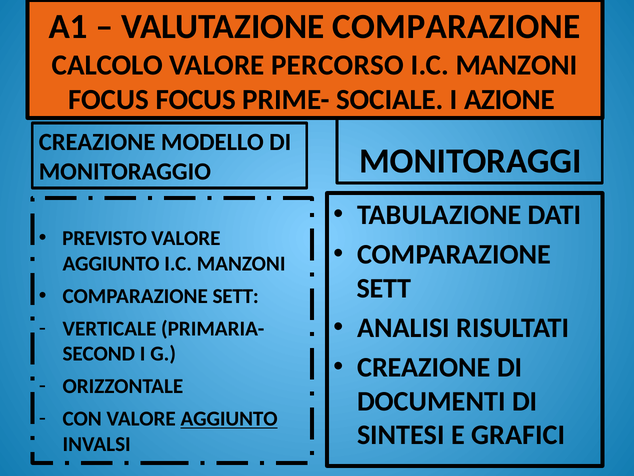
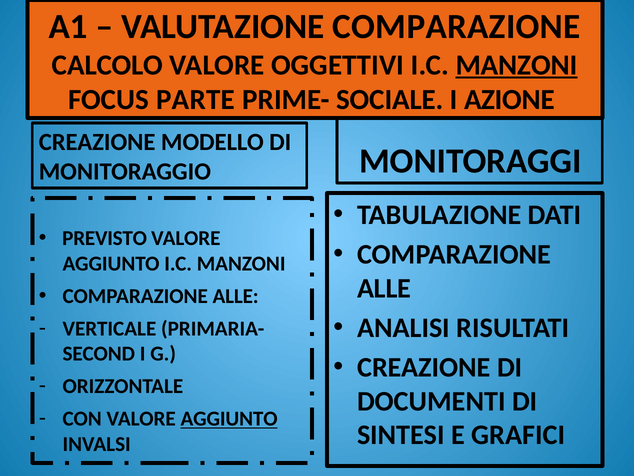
PERCORSO: PERCORSO -> OGGETTIVI (338, 65)
MANZONI underline: none -> present (517, 65)
FOCUS FOCUS: FOCUS -> PARTE (196, 100)
SETT: SETT -> ALLE (384, 288)
SETT: SETT -> ALLE (236, 296)
